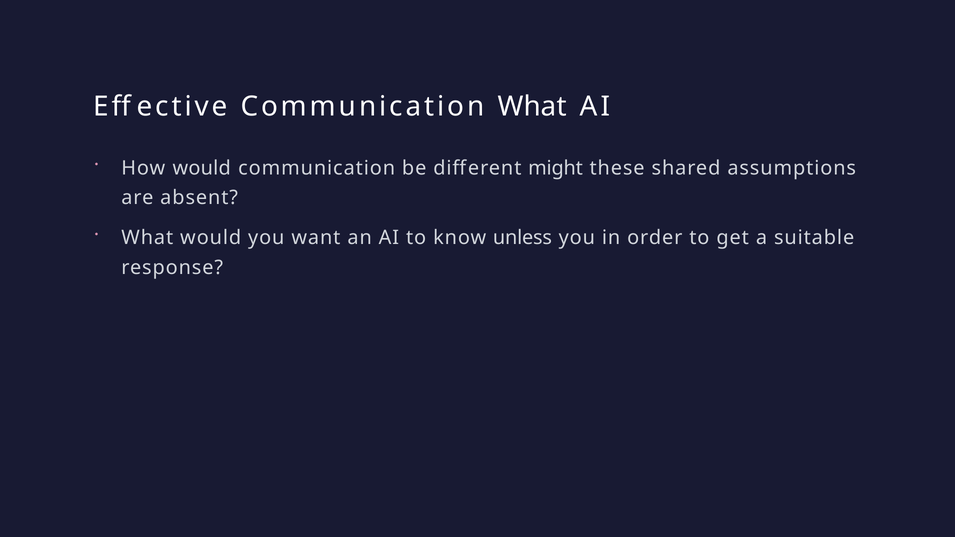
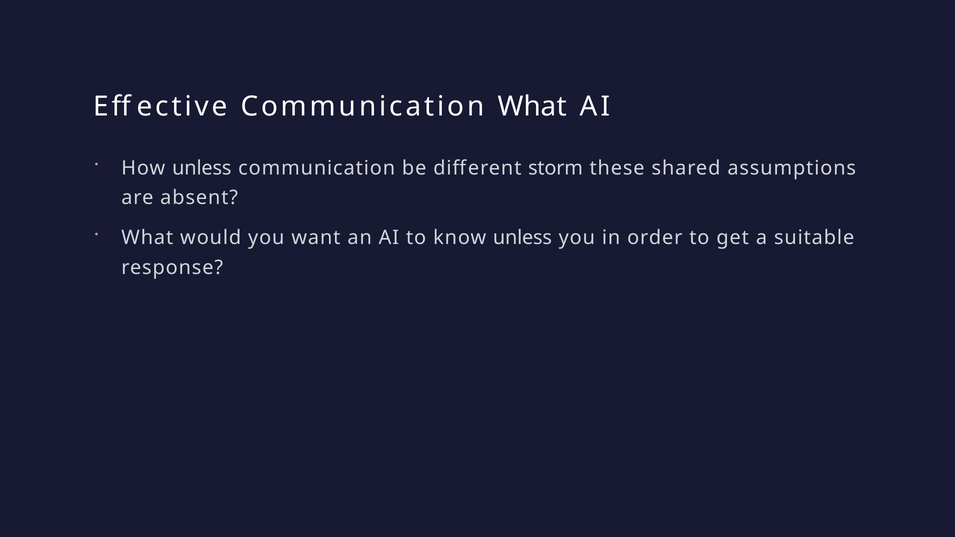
How would: would -> unless (202, 168)
might: might -> storm (556, 168)
